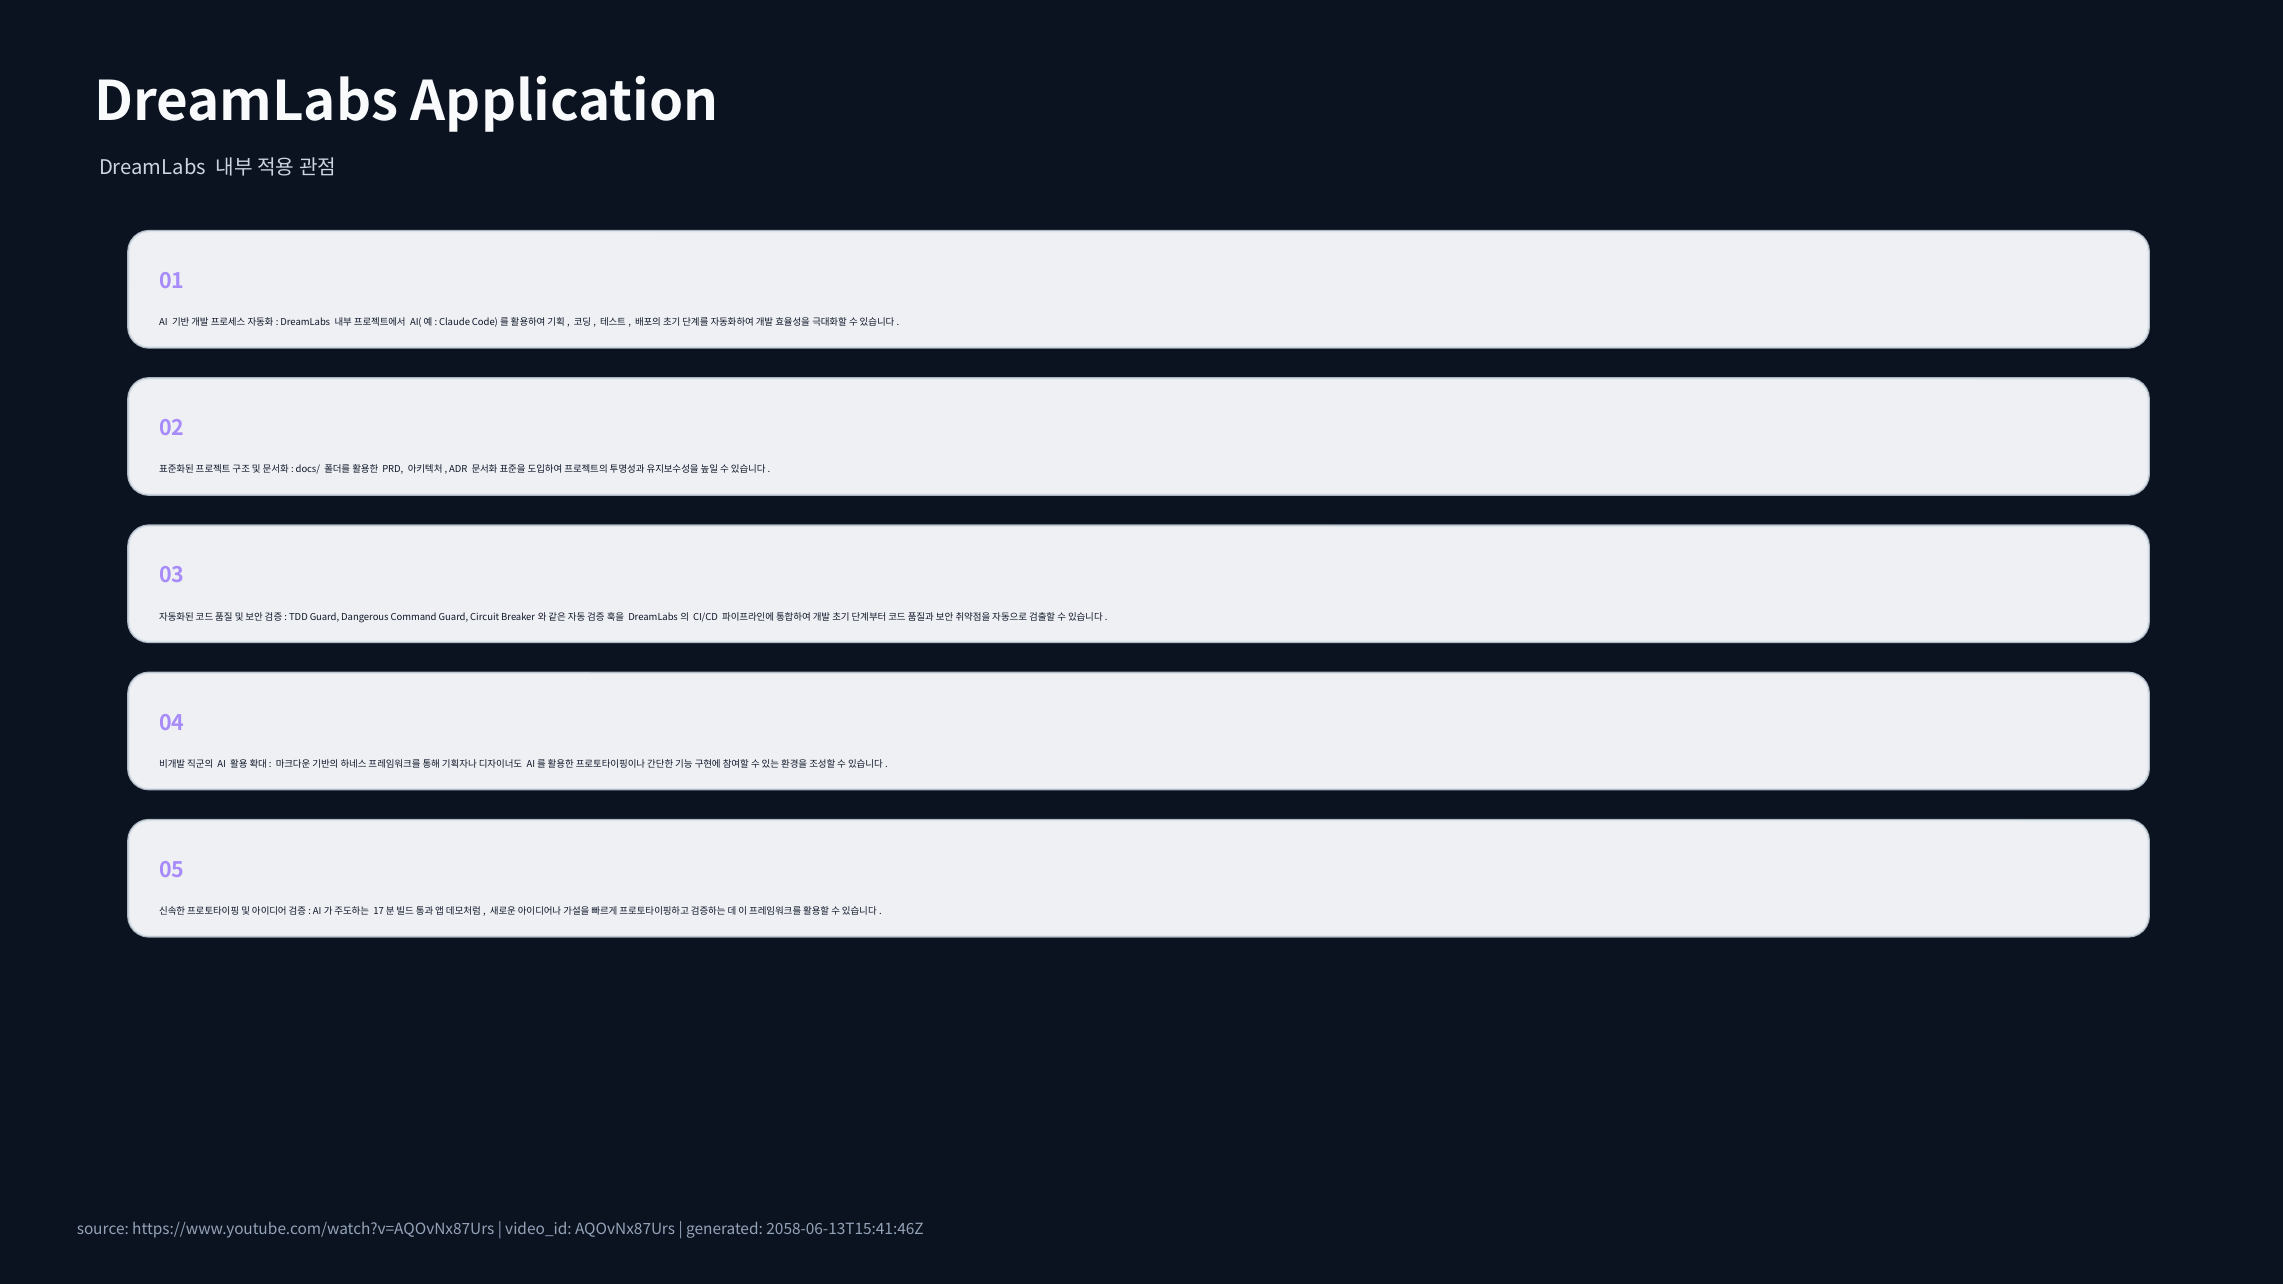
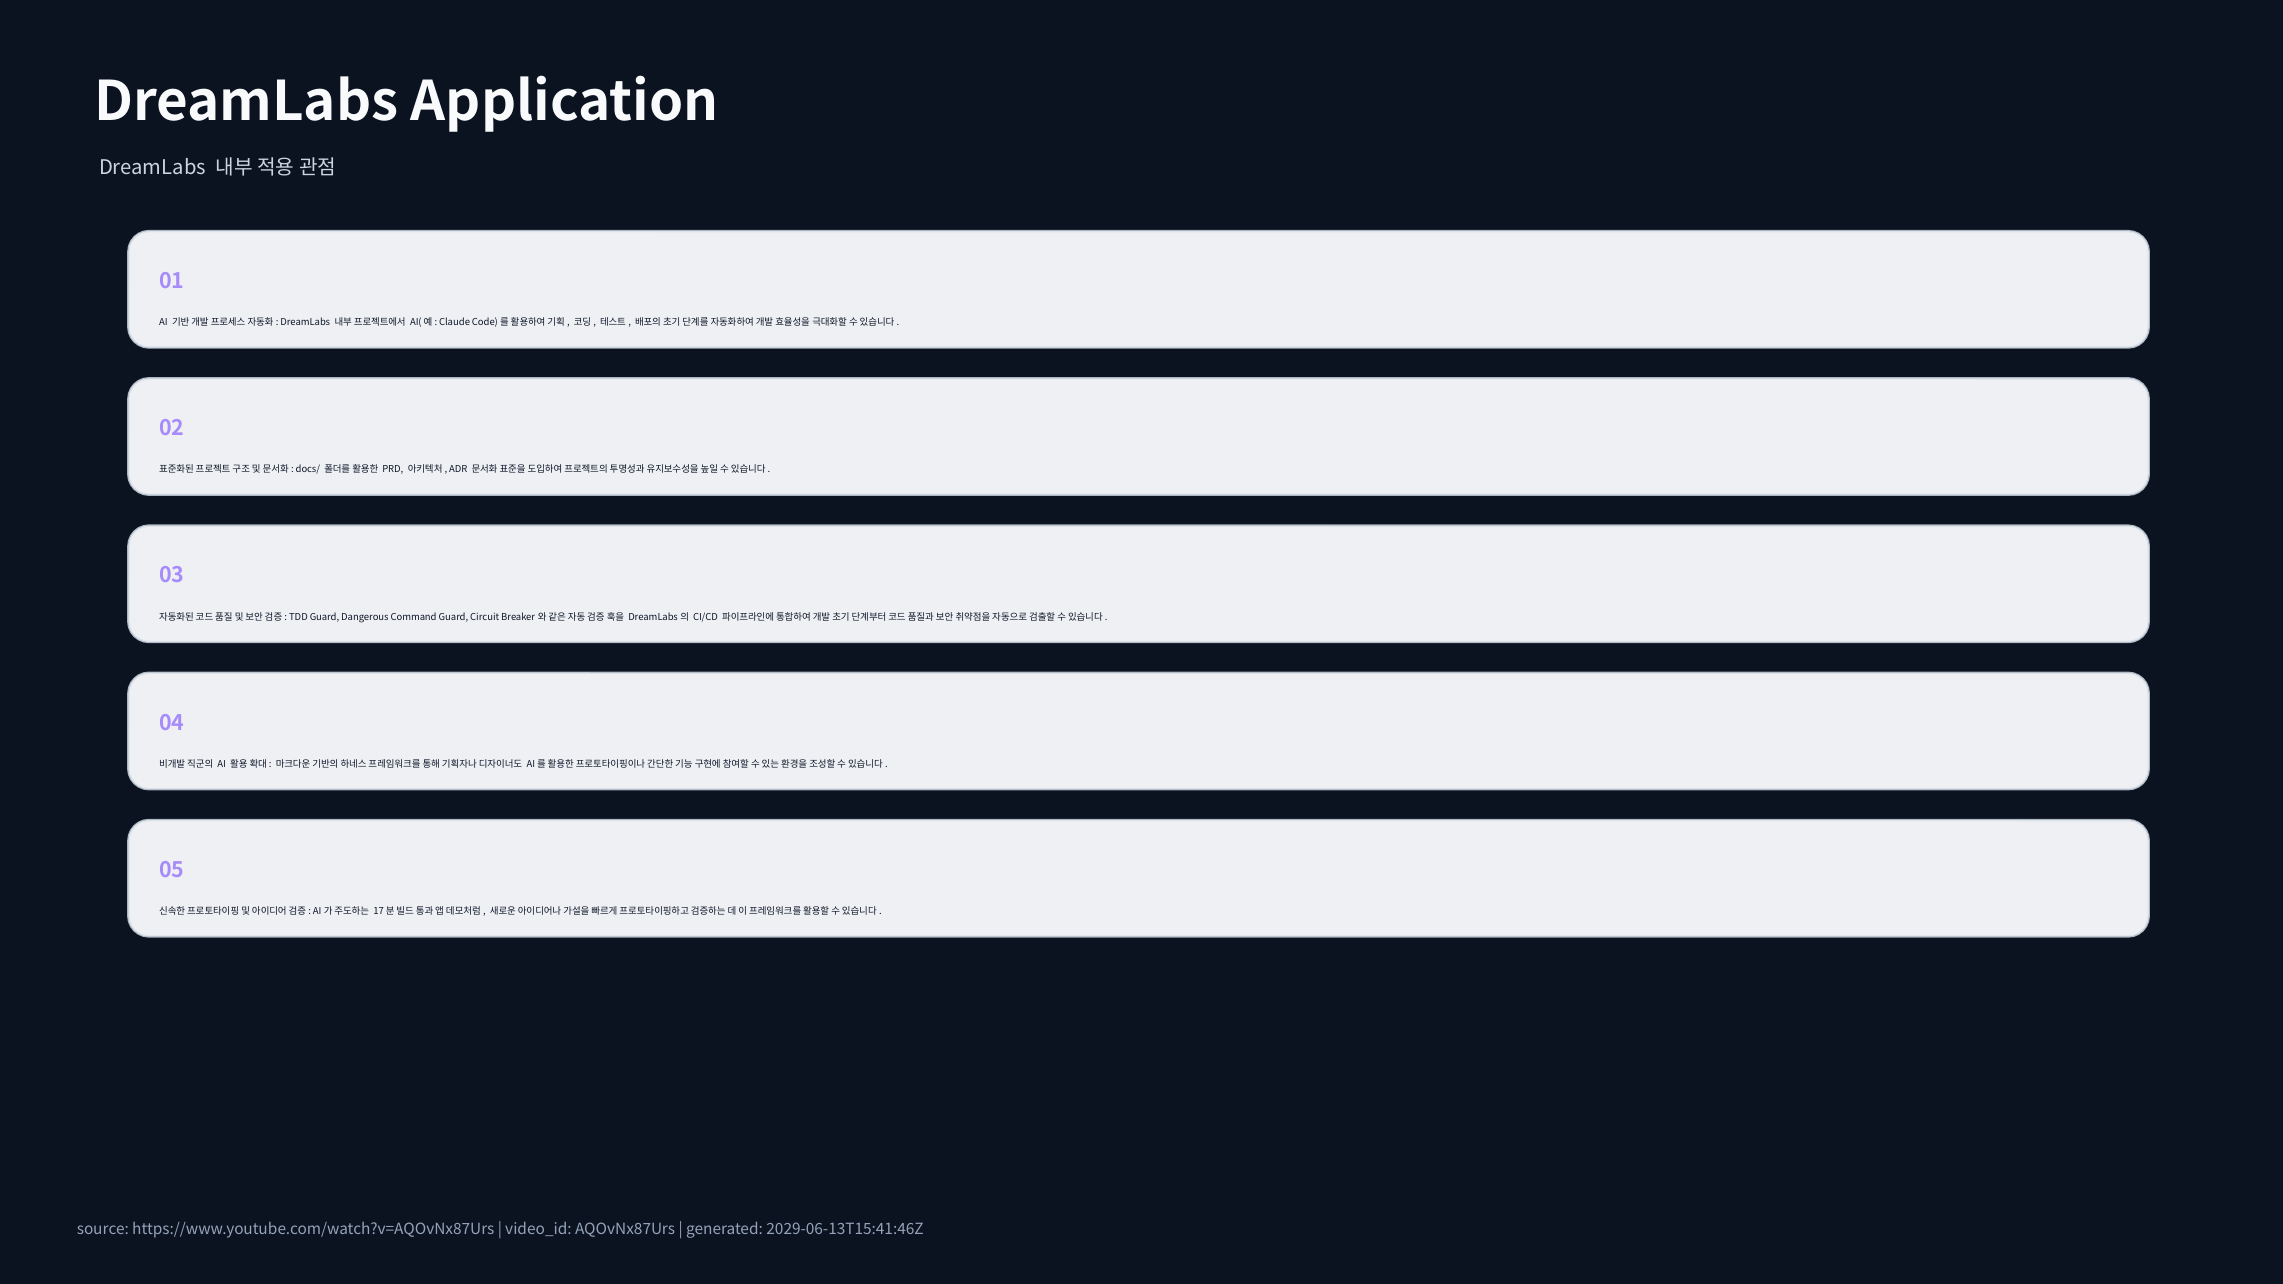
2058-06-13T15:41:46Z: 2058-06-13T15:41:46Z -> 2029-06-13T15:41:46Z (845, 1230)
